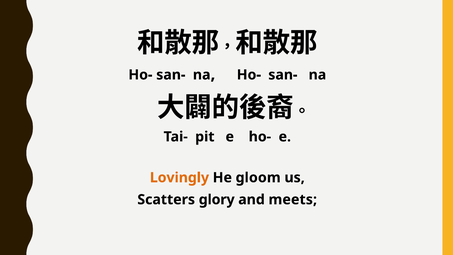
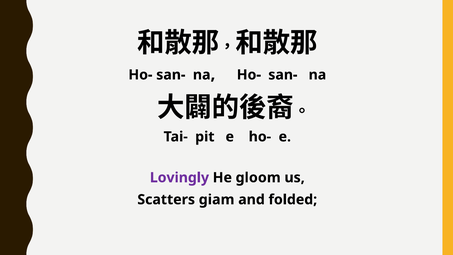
Lovingly colour: orange -> purple (179, 177)
glory: glory -> giam (217, 199)
meets: meets -> folded (293, 199)
